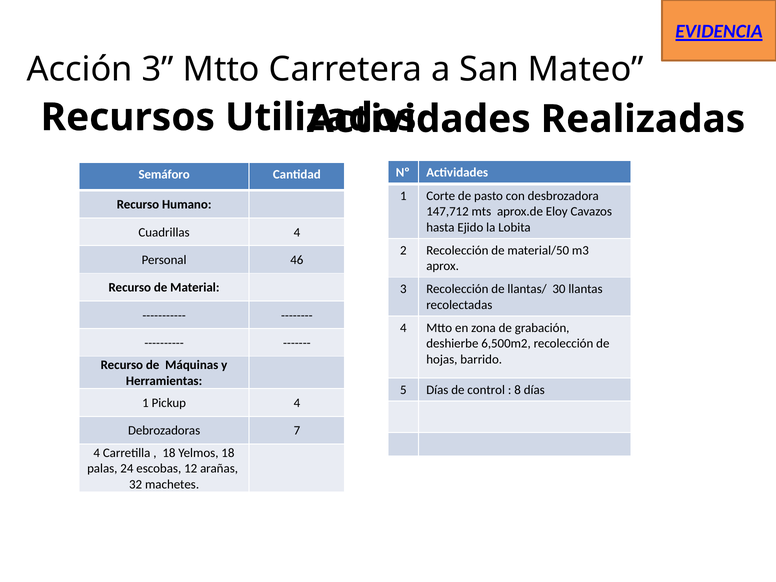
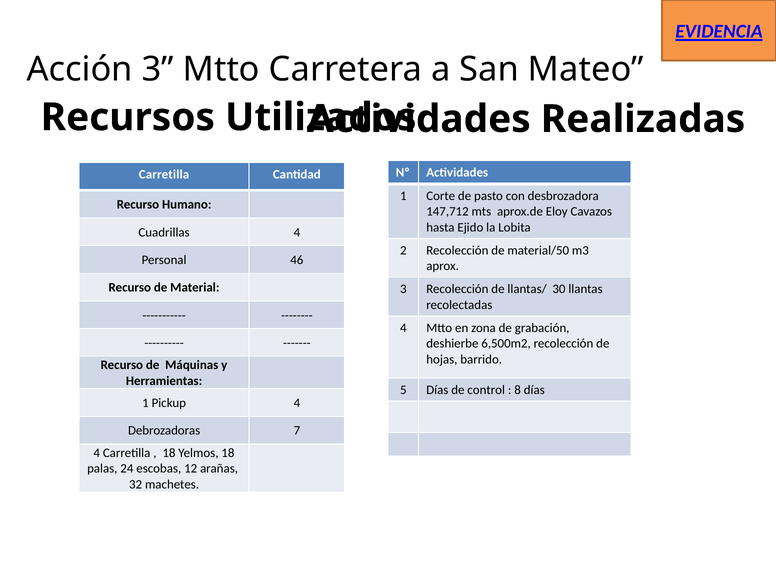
Semáforo: Semáforo -> Carretilla (164, 175)
